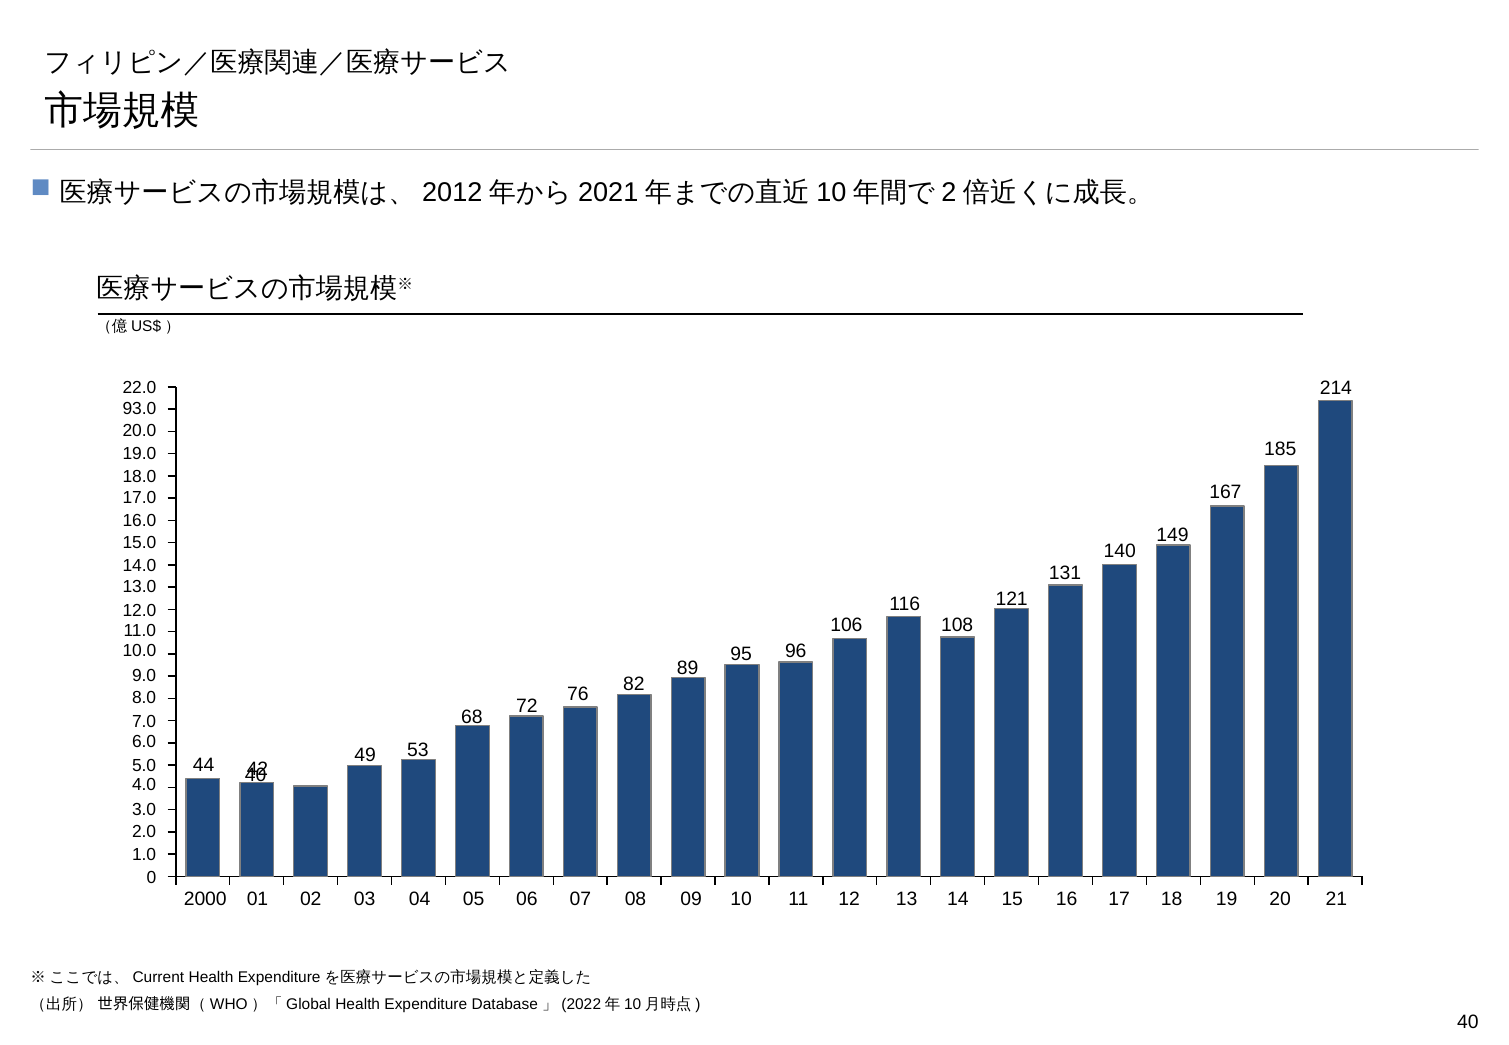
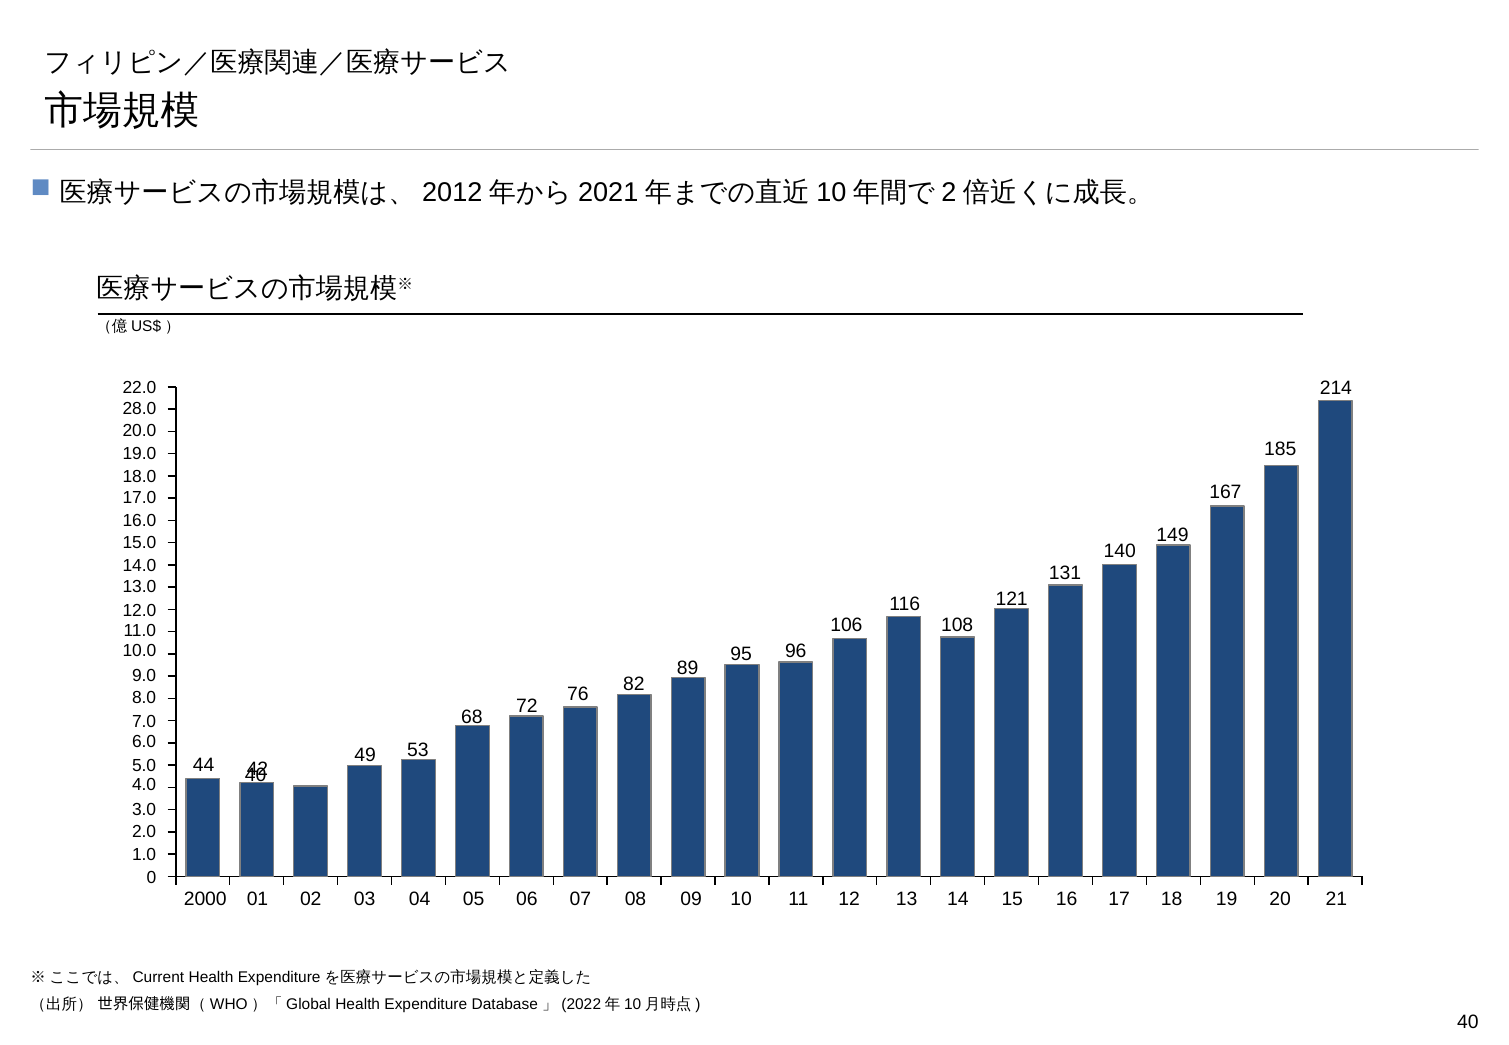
93.0: 93.0 -> 28.0 (139, 409)
